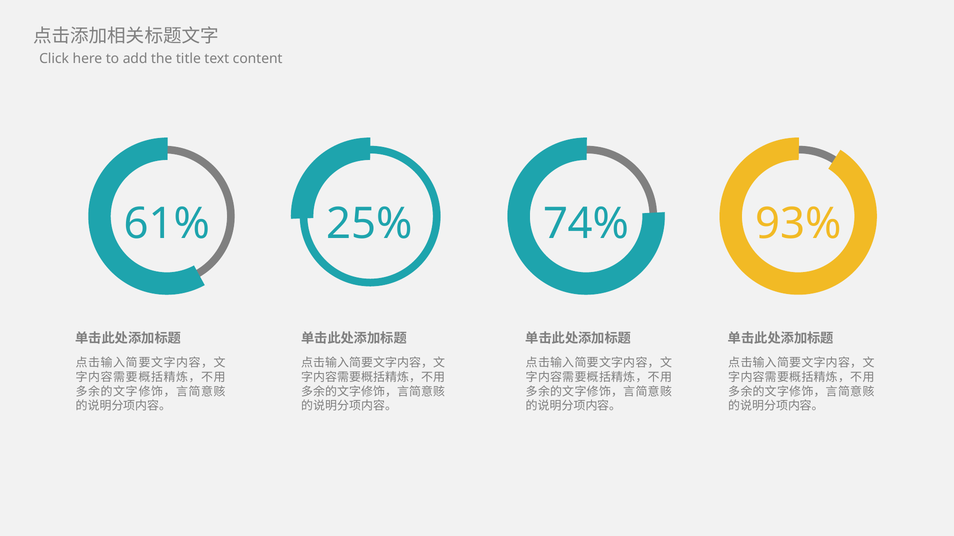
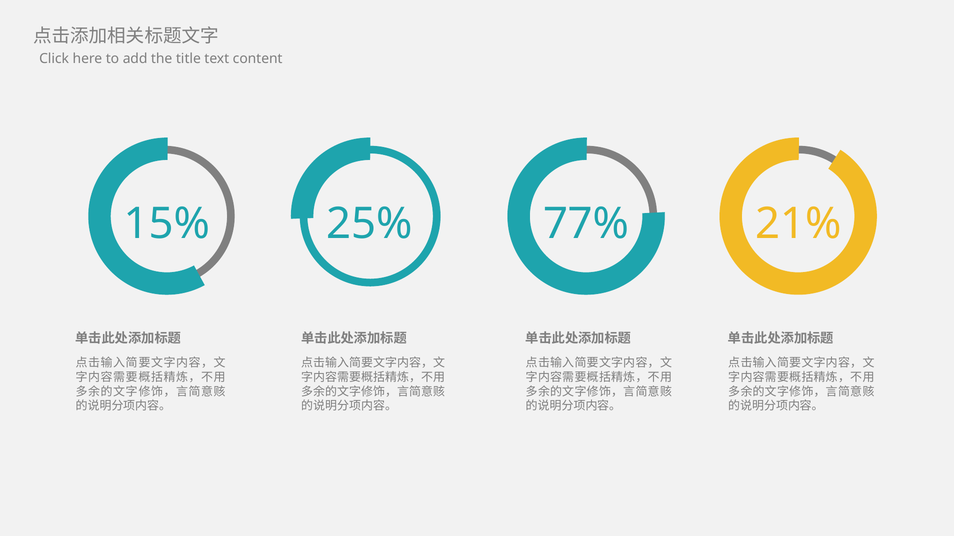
61%: 61% -> 15% (167, 224)
74%: 74% -> 77% (586, 224)
93%: 93% -> 21% (798, 224)
